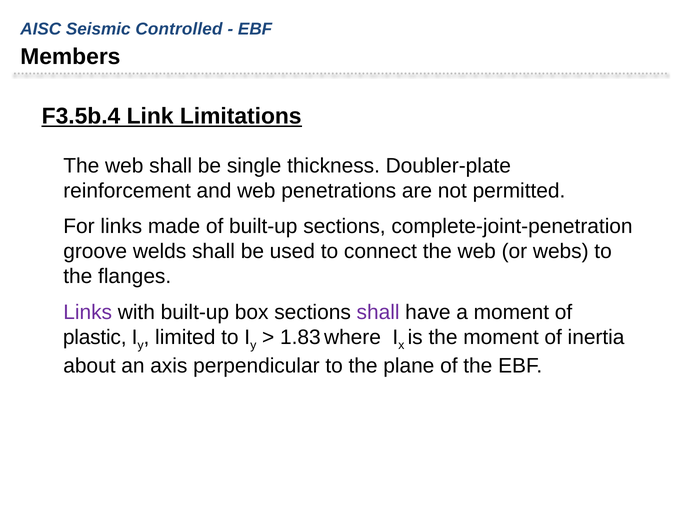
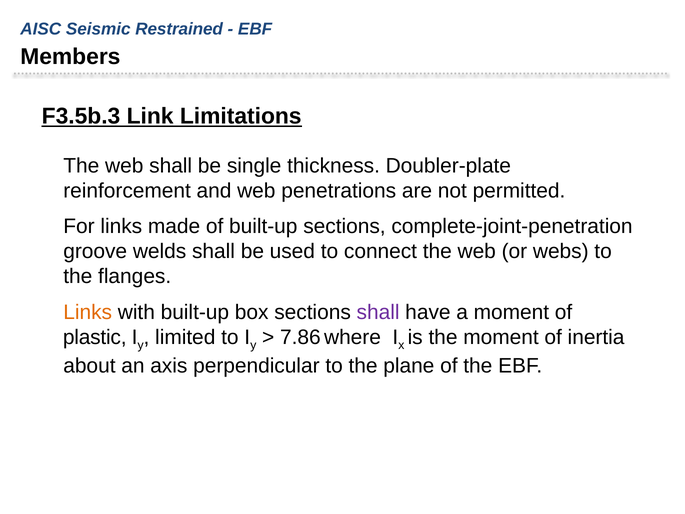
Controlled: Controlled -> Restrained (179, 29)
F3.5b.4: F3.5b.4 -> F3.5b.3 (81, 116)
Links colour: purple -> orange (88, 312)
1.83: 1.83 -> 7.86 (300, 337)
